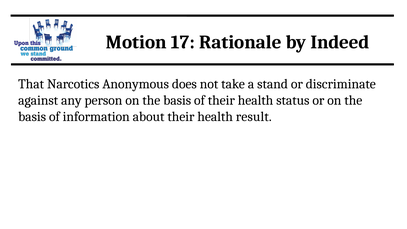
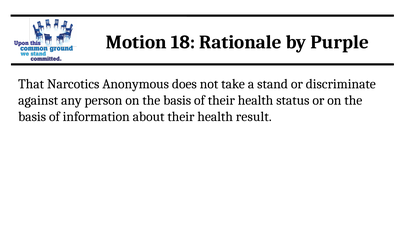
17: 17 -> 18 (183, 42)
Indeed: Indeed -> Purple (340, 42)
